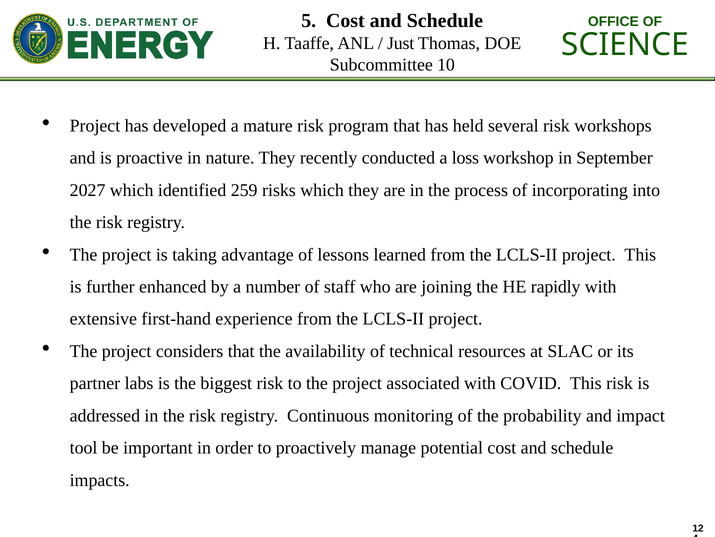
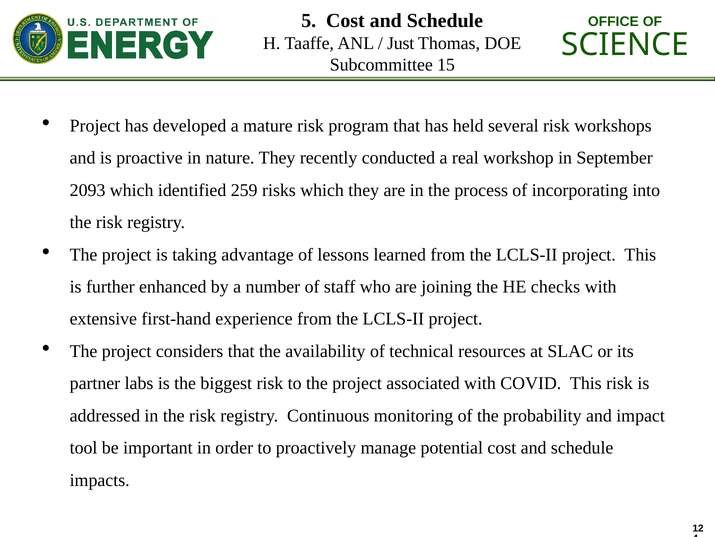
10: 10 -> 15 (446, 65)
loss: loss -> real (465, 158)
2027: 2027 -> 2093 (88, 190)
rapidly: rapidly -> checks (556, 286)
